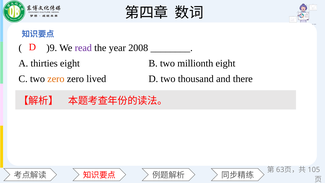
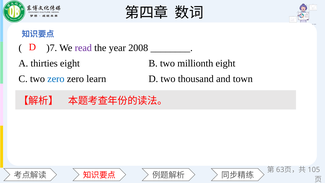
)9: )9 -> )7 (52, 48)
zero colour: orange -> blue (56, 79)
lived: lived -> learn (96, 79)
there: there -> town (243, 79)
